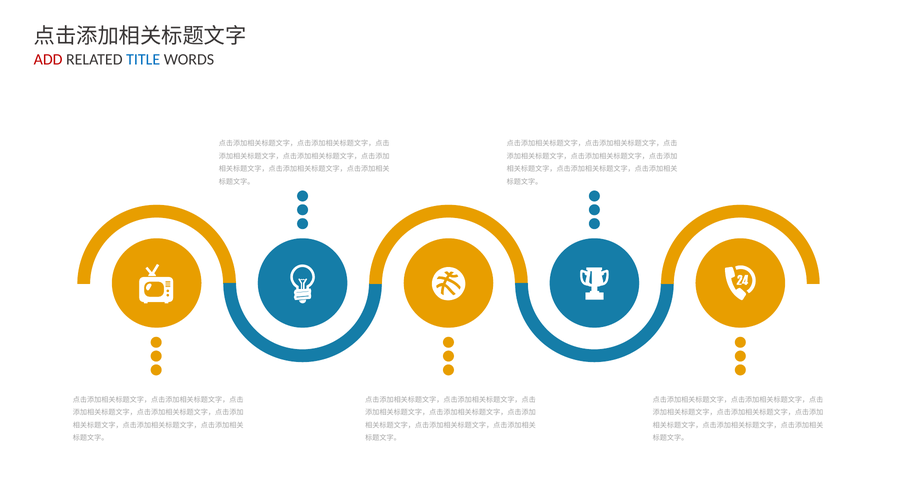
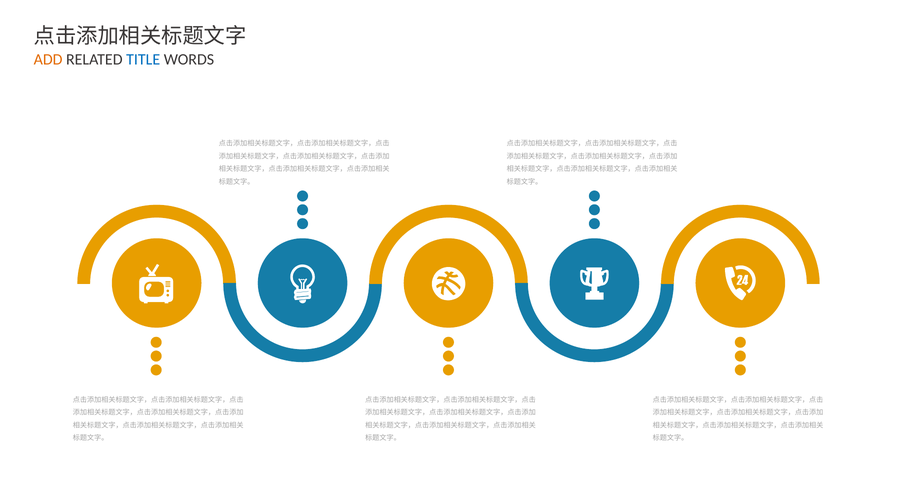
ADD colour: red -> orange (48, 60)
